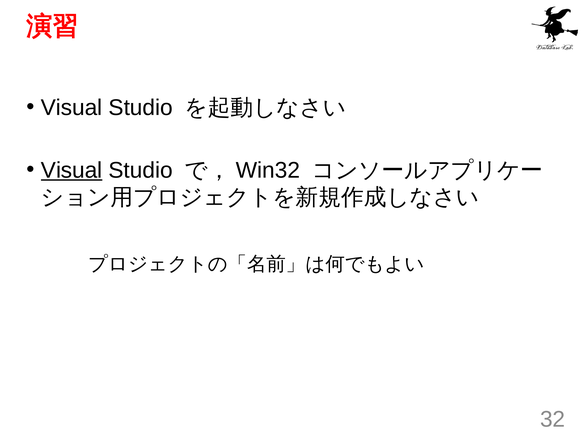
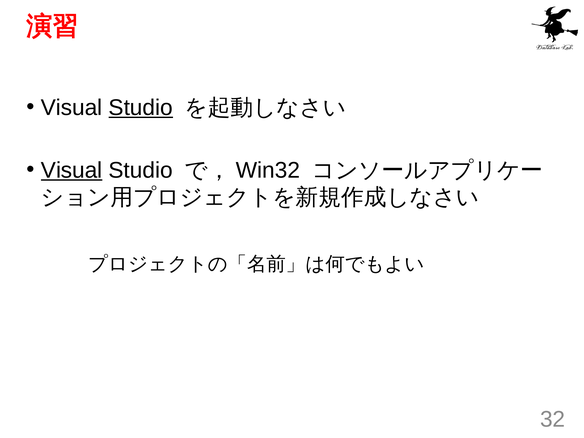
Studio underline: none -> present (141, 108)
